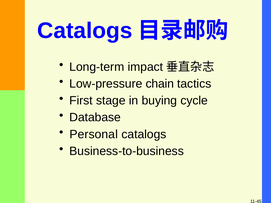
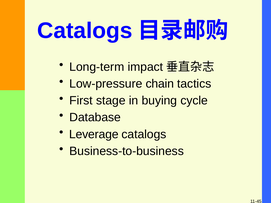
Personal: Personal -> Leverage (94, 134)
